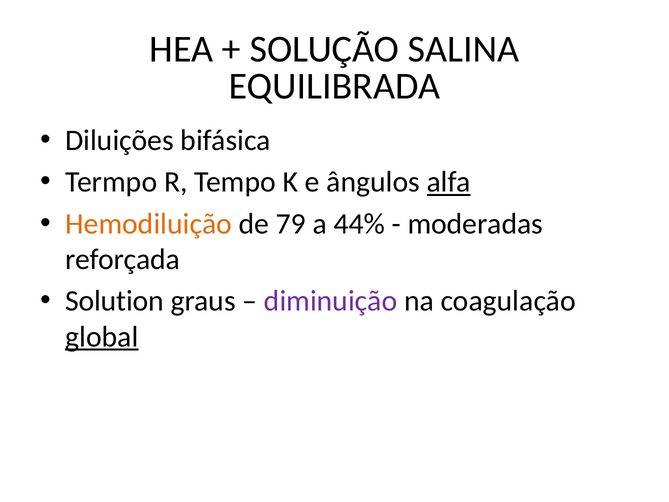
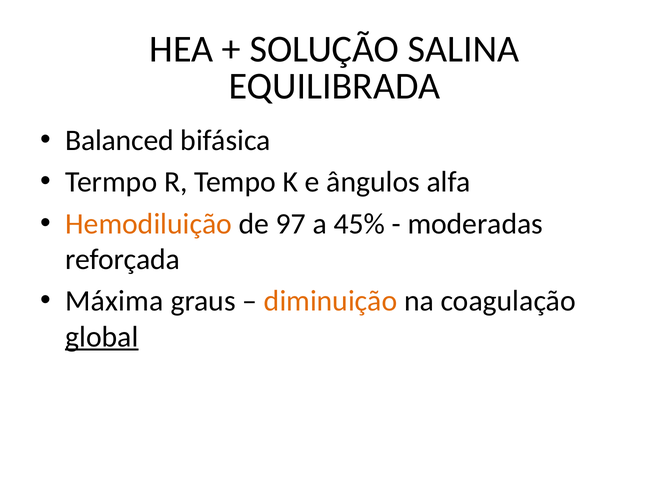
Diluições: Diluições -> Balanced (120, 140)
alfa underline: present -> none (449, 182)
79: 79 -> 97 (291, 224)
44%: 44% -> 45% (359, 224)
Solution: Solution -> Máxima (114, 301)
diminuição colour: purple -> orange (331, 301)
